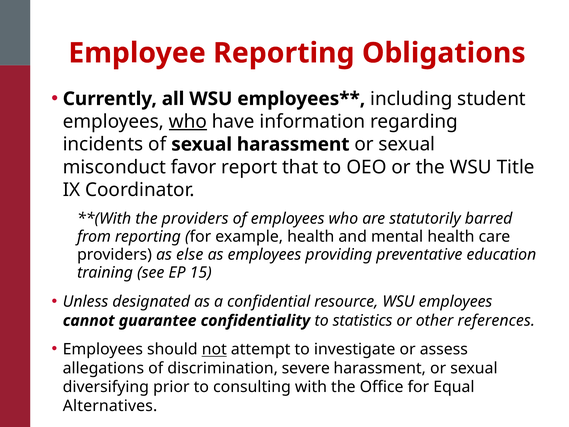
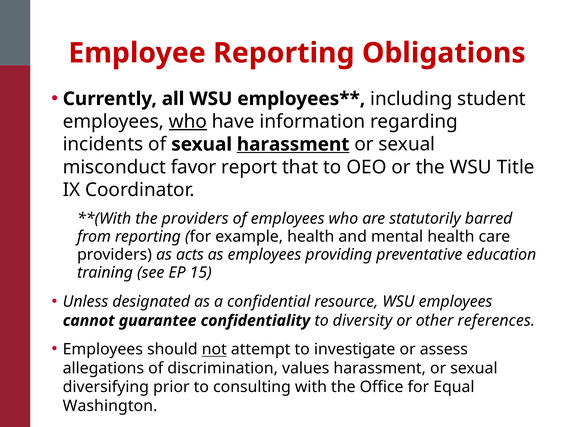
harassment underline: none -> present (293, 144)
else: else -> acts (190, 255)
statistics: statistics -> diversity (362, 320)
severe: severe -> values (306, 368)
Alternatives: Alternatives -> Washington (110, 406)
